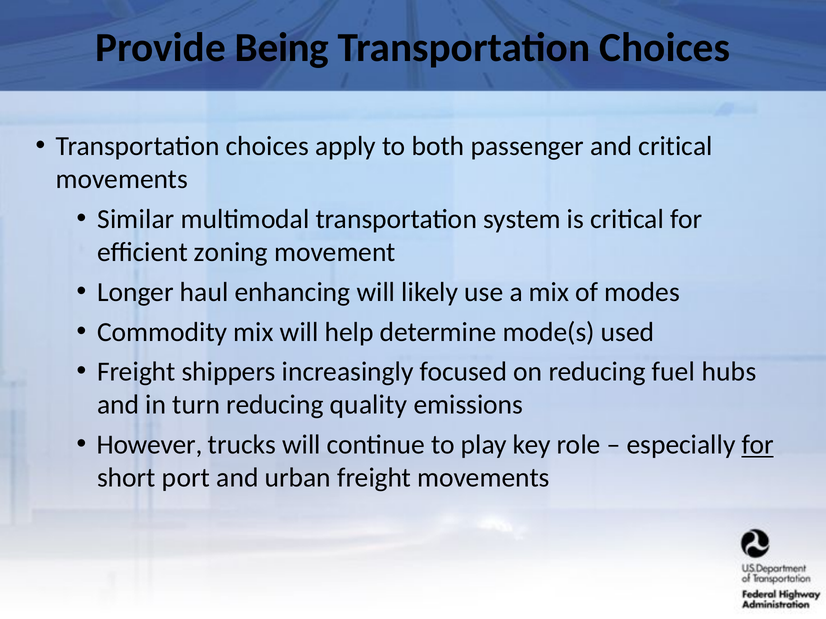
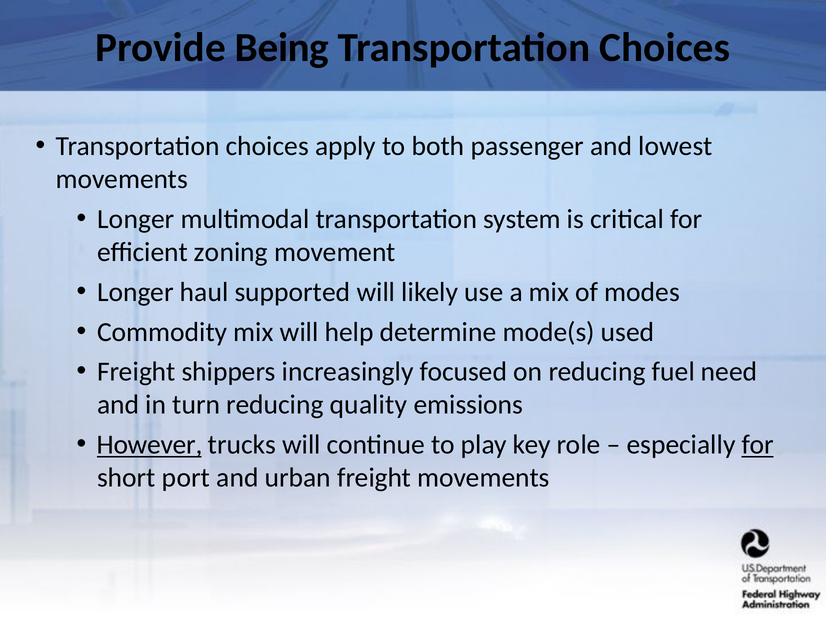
and critical: critical -> lowest (675, 146)
Similar: Similar -> Longer (136, 219)
enhancing: enhancing -> supported (292, 292)
hubs: hubs -> need (729, 372)
However underline: none -> present (150, 445)
